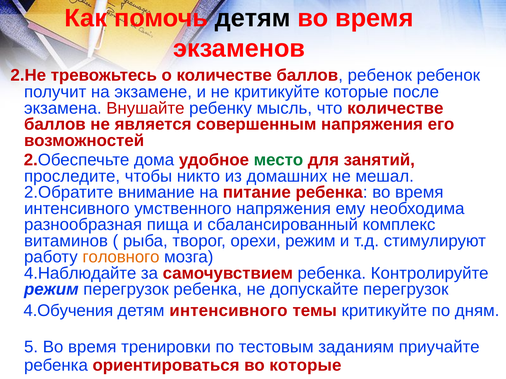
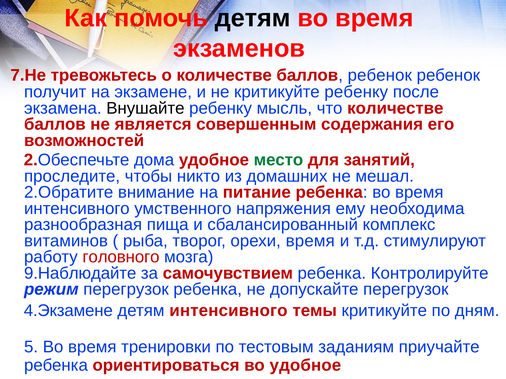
2.Не: 2.Не -> 7.Не (28, 75)
критикуйте которые: которые -> ребенку (356, 92)
Внушайте colour: red -> black (145, 108)
совершенным напряжения: напряжения -> содержания (372, 124)
орехи режим: режим -> время (310, 241)
головного colour: orange -> red (121, 257)
4.Наблюдайте: 4.Наблюдайте -> 9.Наблюдайте (80, 274)
4.Обучения: 4.Обучения -> 4.Экзамене (68, 311)
во которые: которые -> удобное (305, 366)
